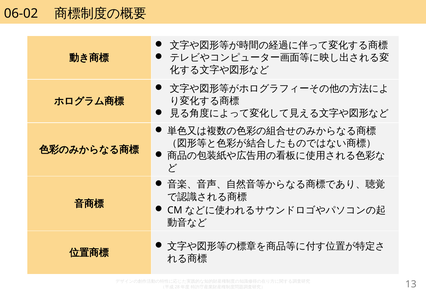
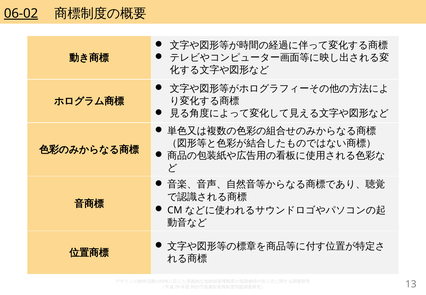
06-02 underline: none -> present (21, 13)
